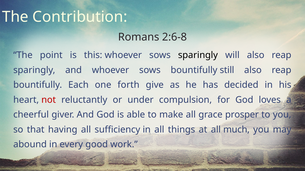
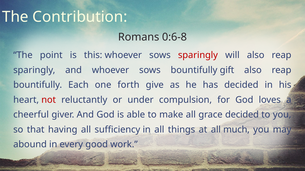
2:6-8: 2:6-8 -> 0:6-8 (174, 37)
sparingly colour: black -> red (198, 55)
still: still -> gift (227, 70)
grace prosper: prosper -> decided (242, 115)
